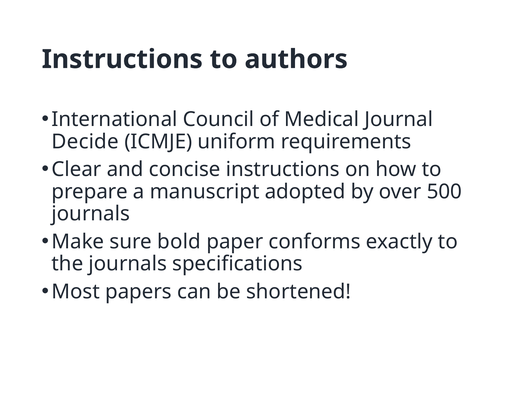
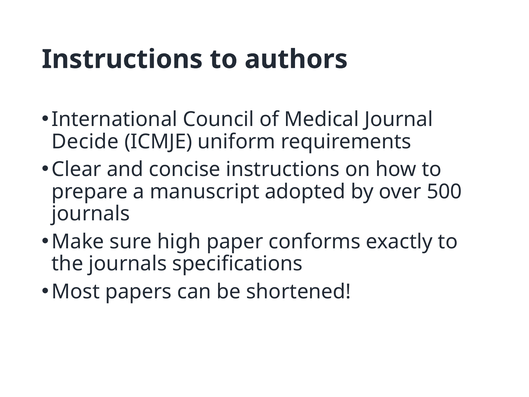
bold: bold -> high (179, 241)
